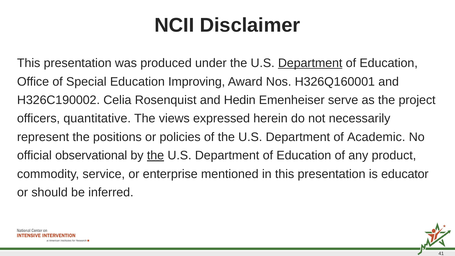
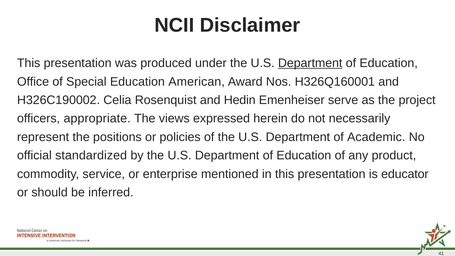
Improving: Improving -> American (197, 82)
quantitative: quantitative -> appropriate (97, 119)
observational: observational -> standardized (91, 156)
the underline: present -> none (156, 156)
